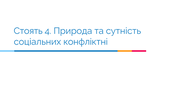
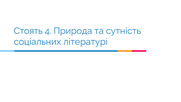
конфліктні: конфліктні -> літературі (86, 42)
